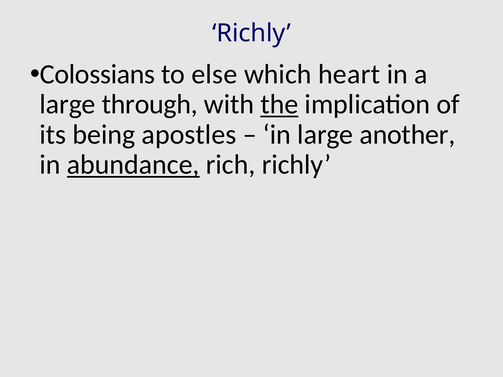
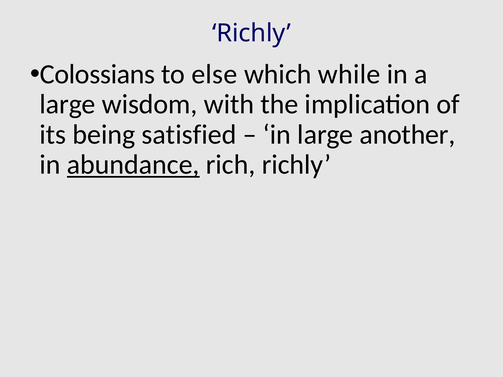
heart: heart -> while (349, 74)
through: through -> wisdom (150, 105)
the underline: present -> none (279, 105)
apostles: apostles -> satisfied (189, 135)
